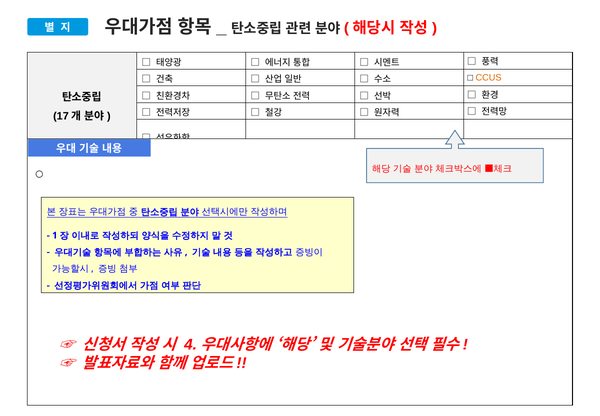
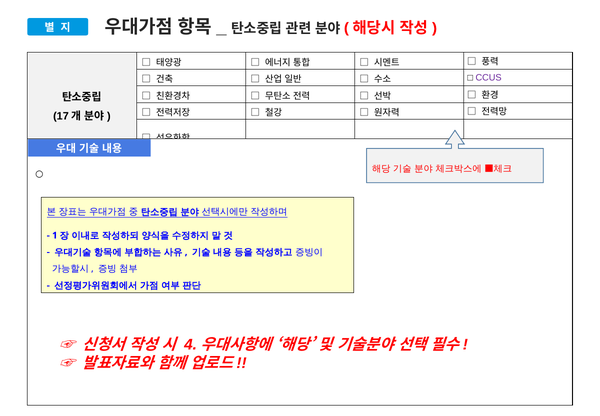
CCUS colour: orange -> purple (489, 77)
